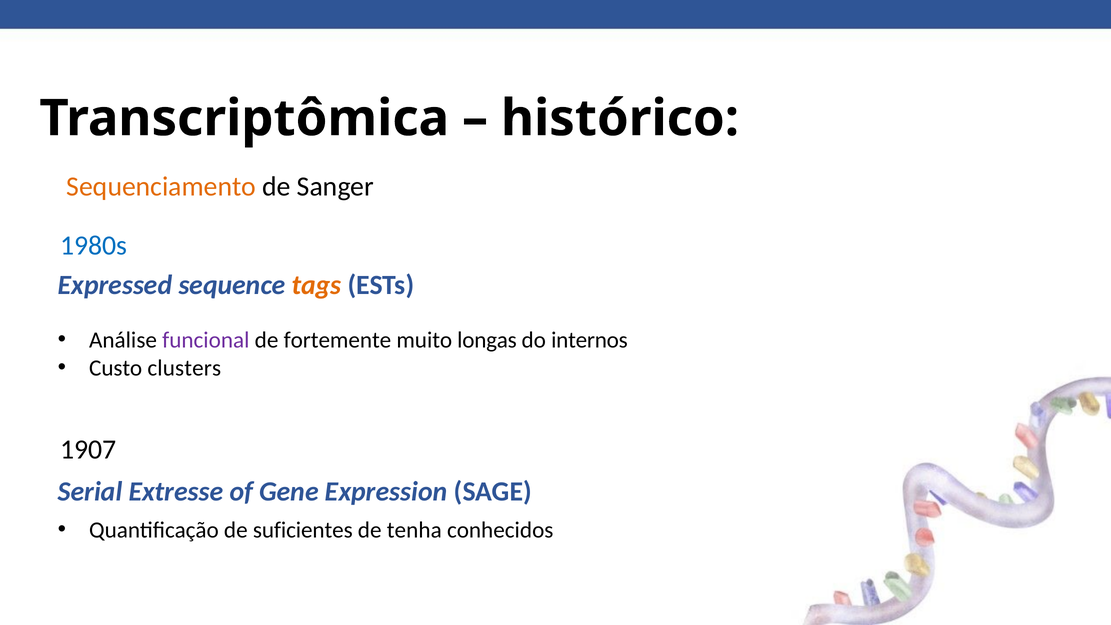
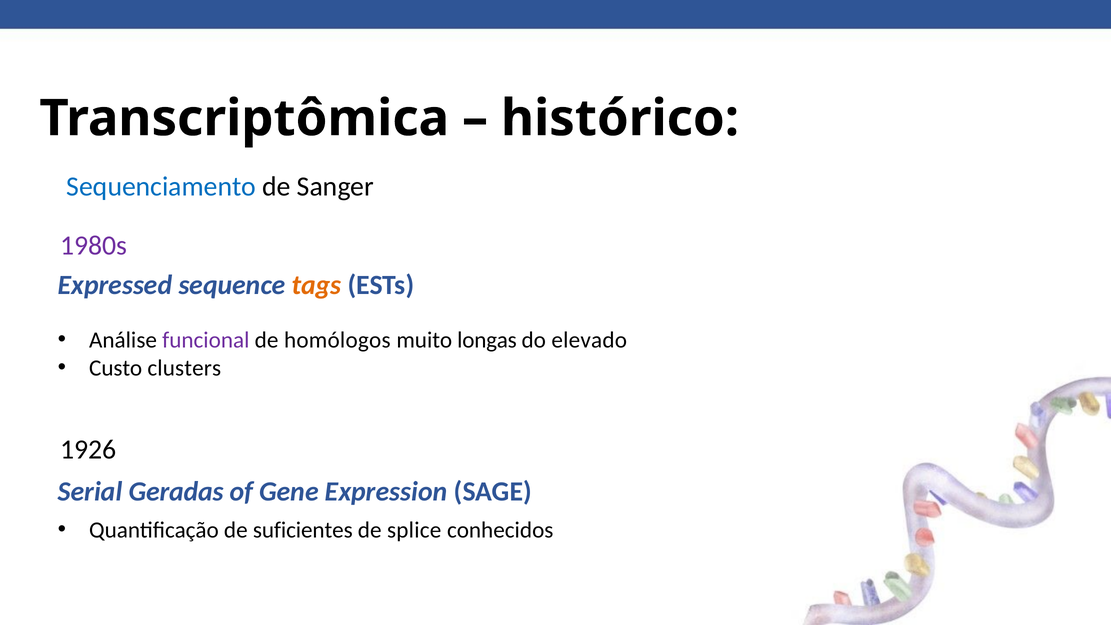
Sequenciamento colour: orange -> blue (161, 186)
1980s colour: blue -> purple (94, 246)
fortemente: fortemente -> homólogos (337, 340)
internos: internos -> elevado (589, 340)
1907: 1907 -> 1926 (88, 449)
Extresse: Extresse -> Geradas (176, 491)
tenha: tenha -> splice (414, 530)
